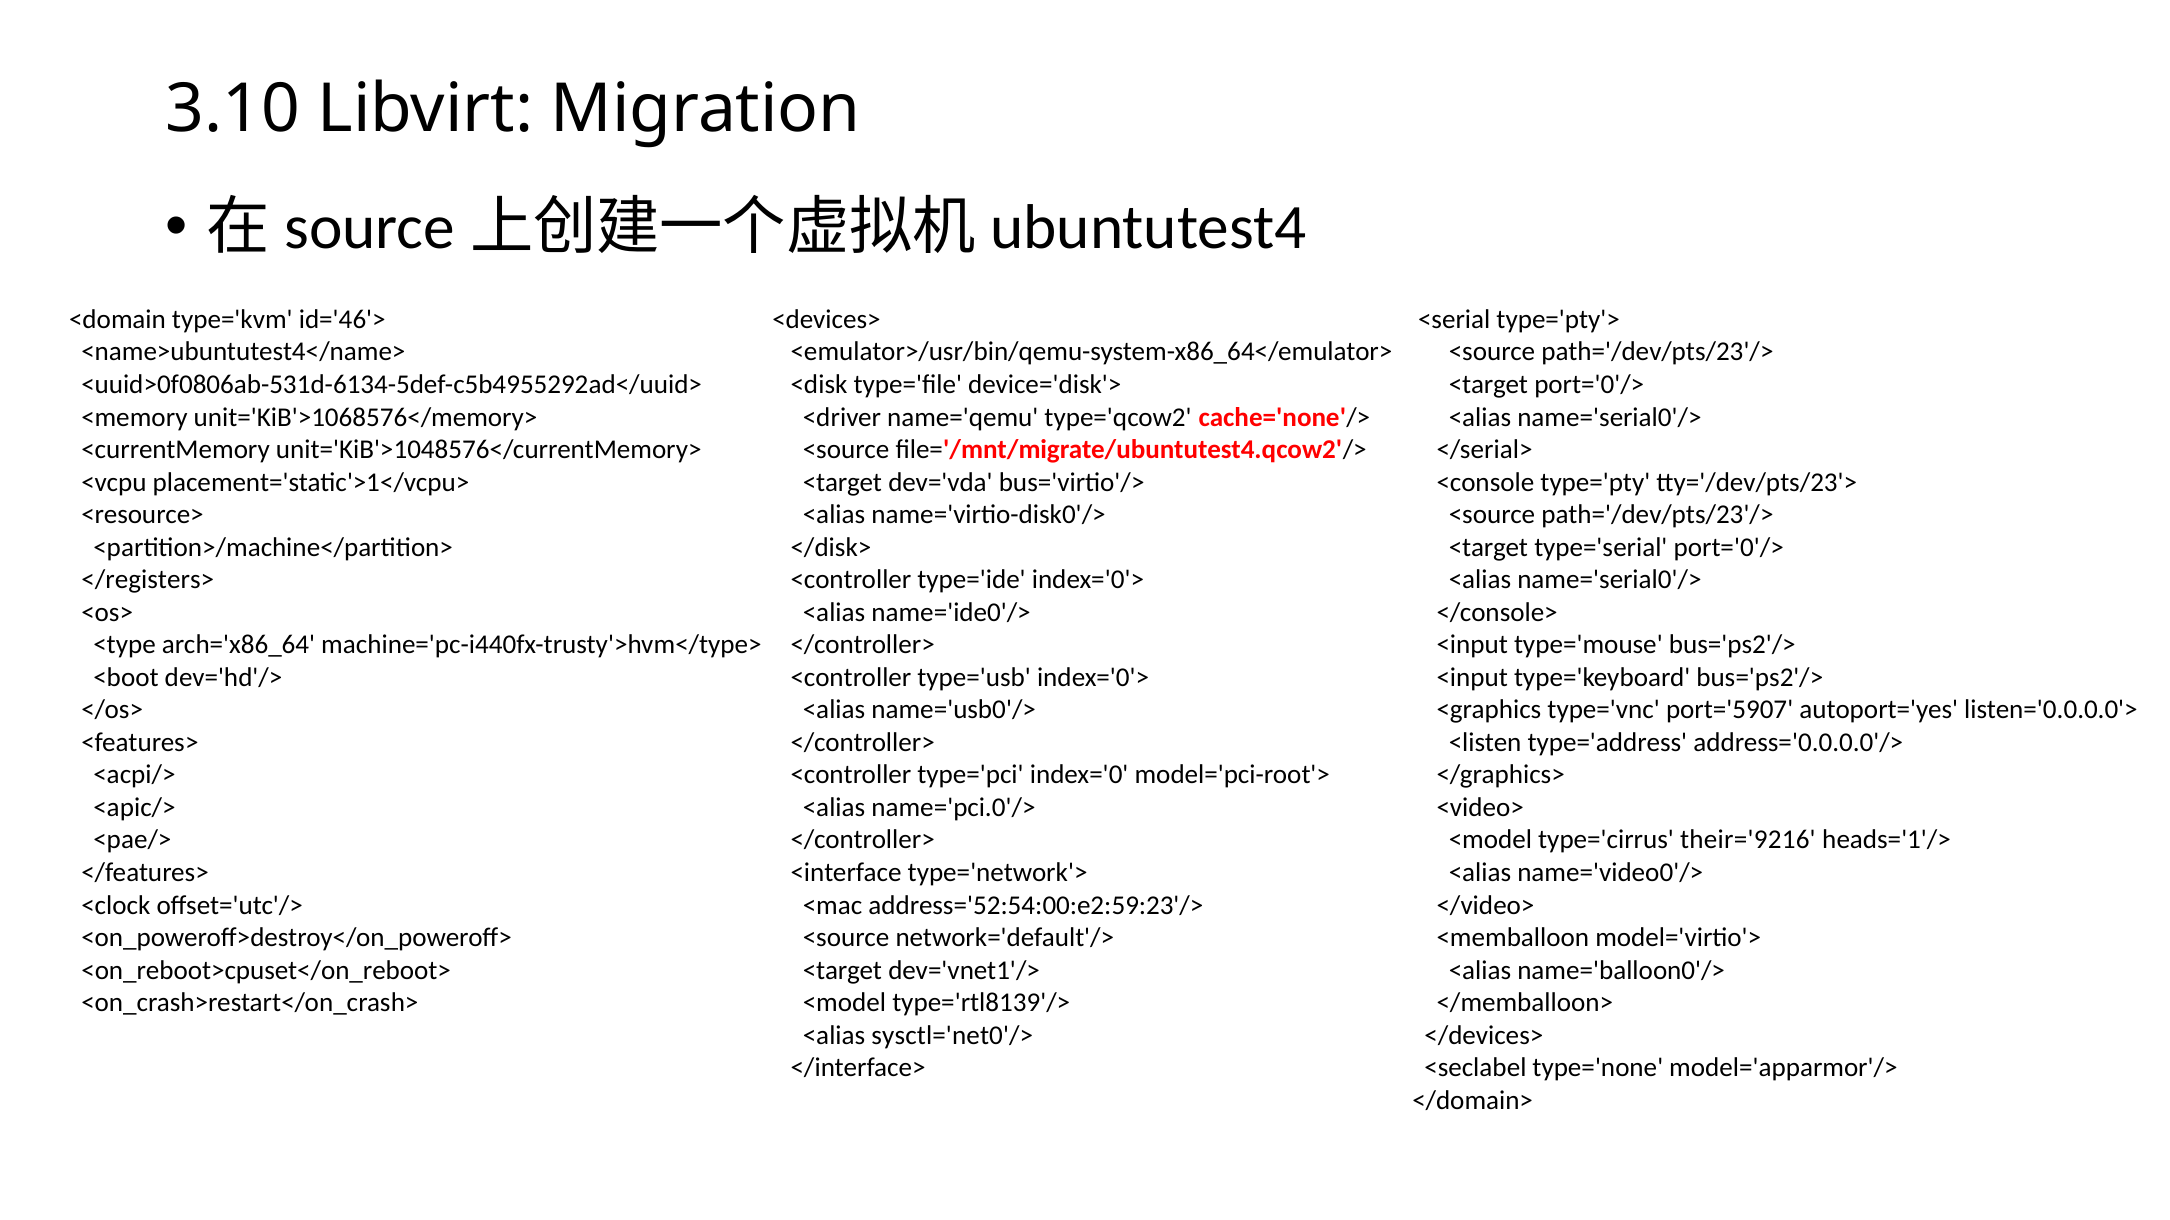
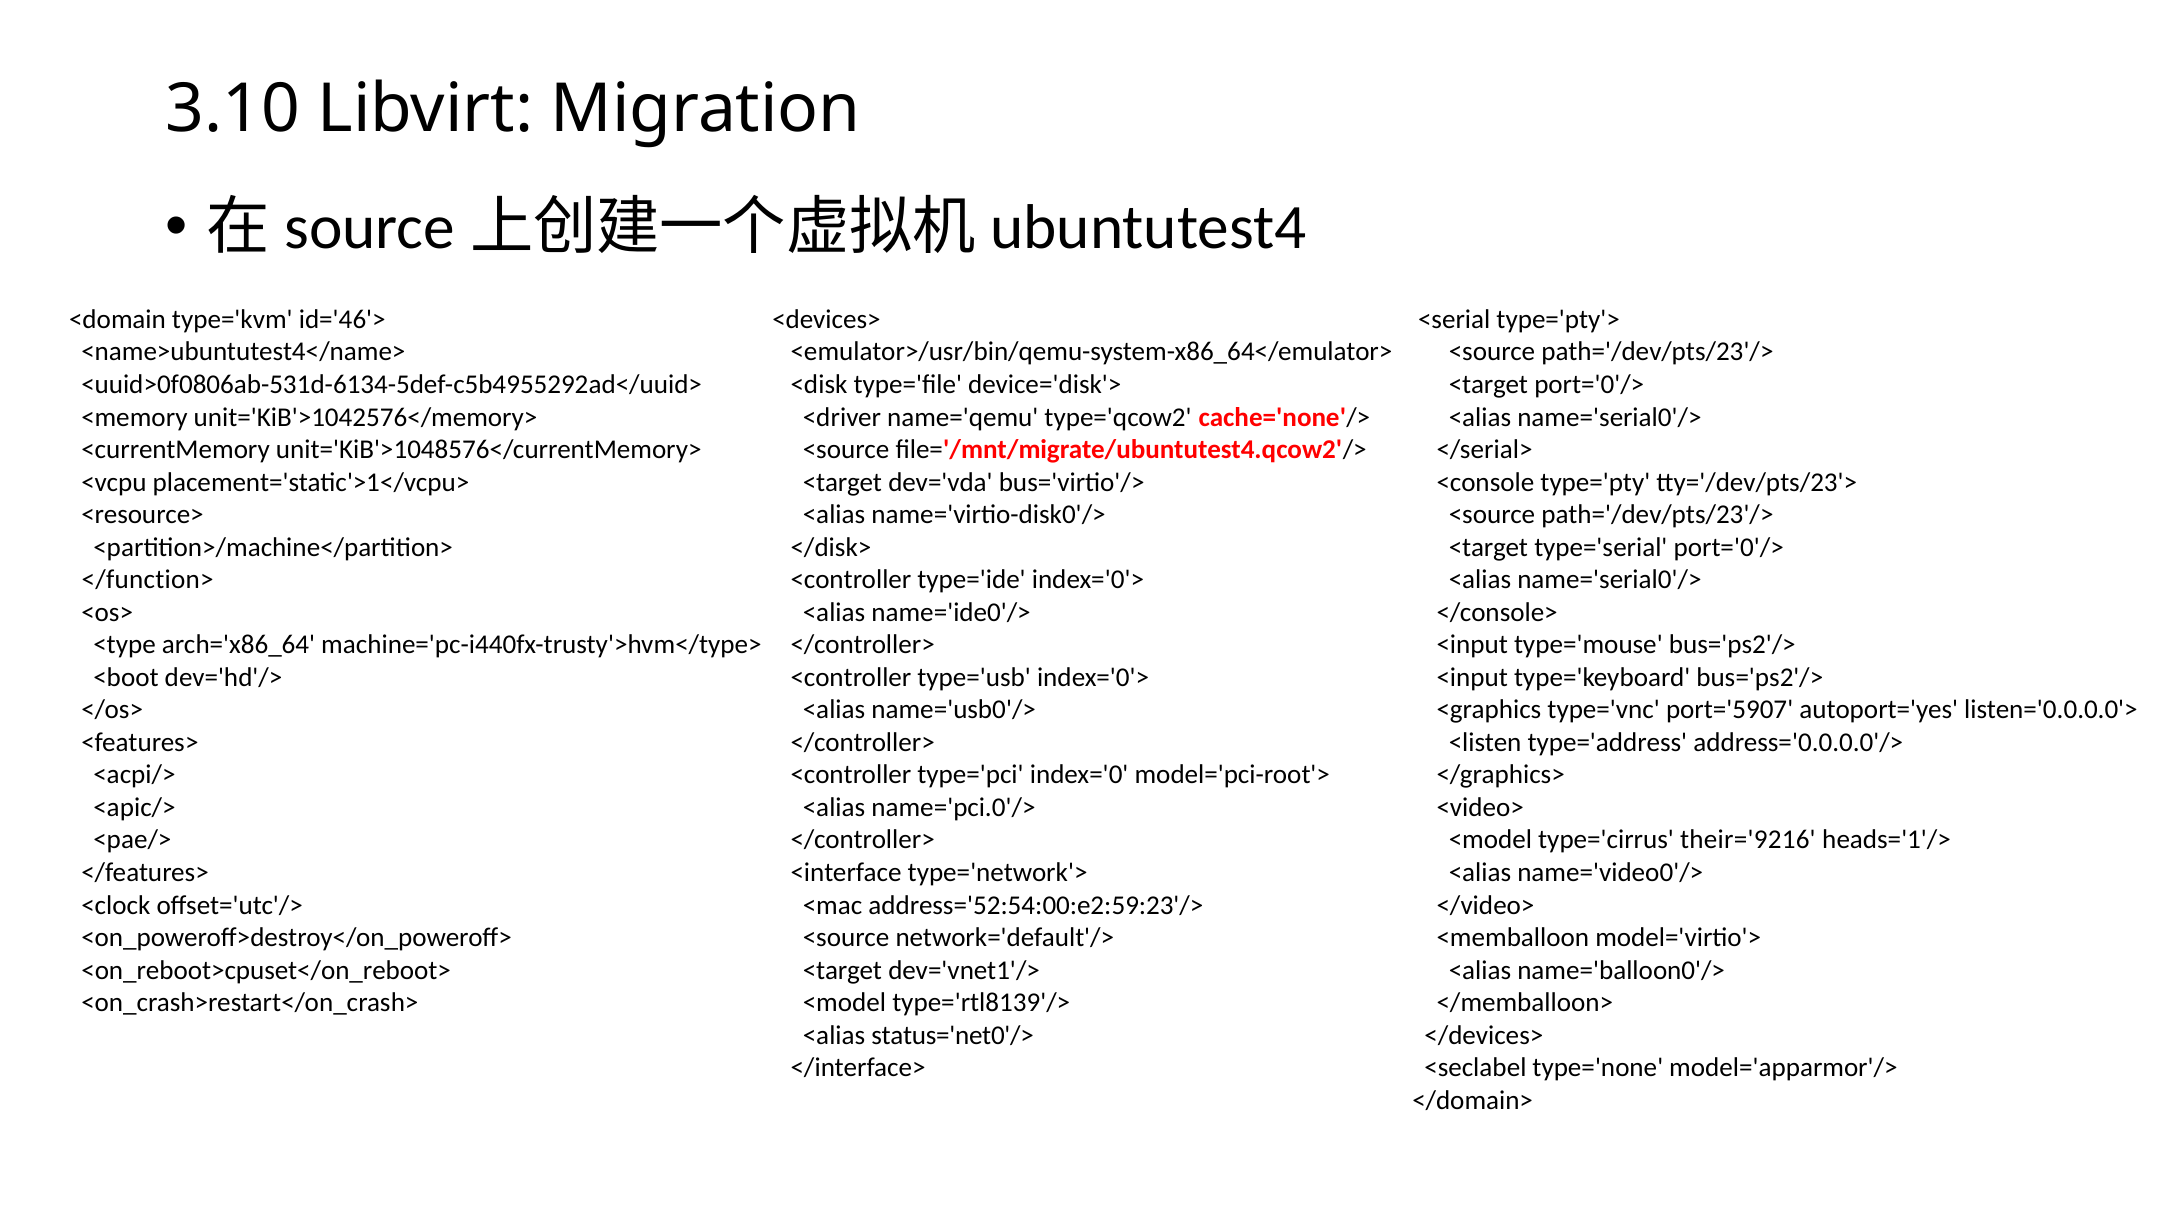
unit='KiB'>1068576</memory>: unit='KiB'>1068576</memory> -> unit='KiB'>1042576</memory> (366, 417)
</registers>: </registers> -> </function> (148, 580)
sysctl='net0'/>: sysctl='net0'/> -> status='net0'/> (953, 1036)
